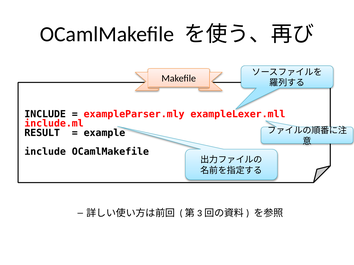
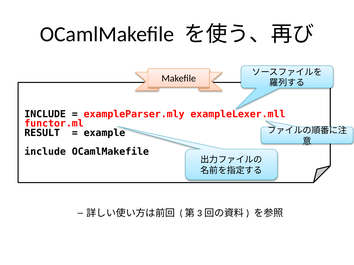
include.ml: include.ml -> functor.ml (54, 124)
